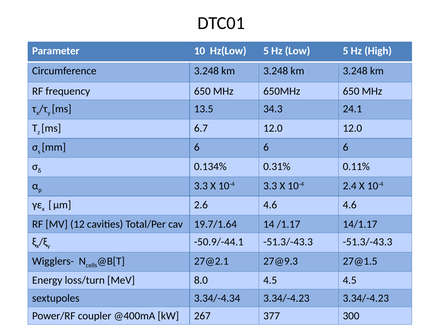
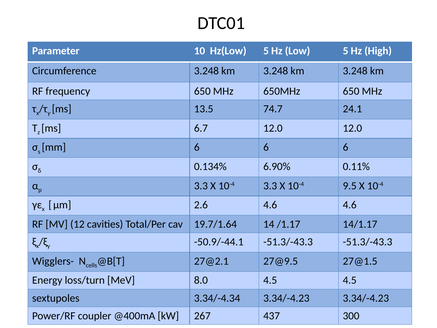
34.3: 34.3 -> 74.7 (273, 109)
0.31%: 0.31% -> 6.90% (277, 166)
2.4: 2.4 -> 9.5 (350, 186)
27@9.3: 27@9.3 -> 27@9.5 (281, 261)
377: 377 -> 437 (272, 316)
